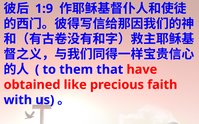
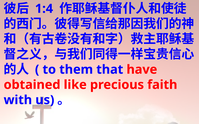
1:9: 1:9 -> 1:4 (44, 9)
